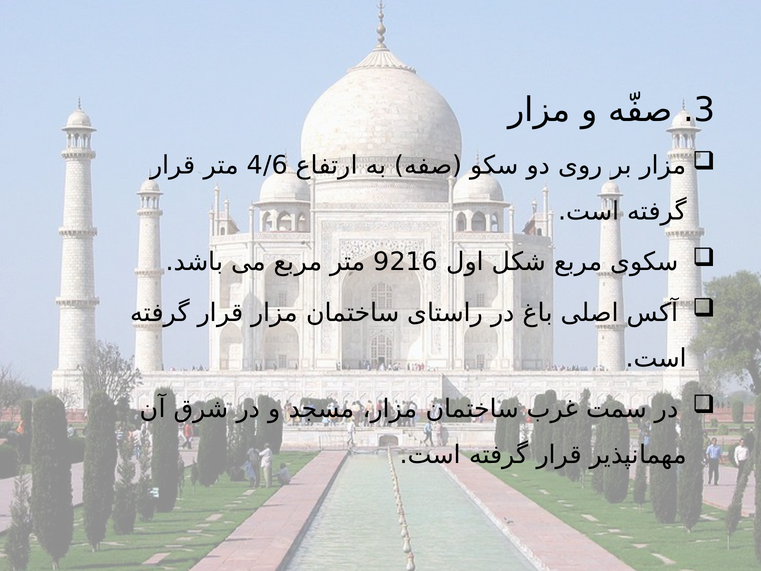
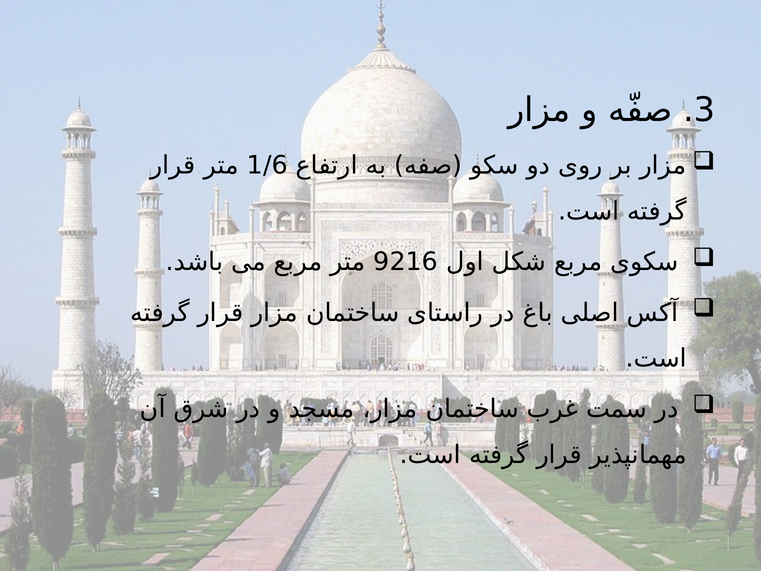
4/6: 4/6 -> 1/6 (267, 165)
